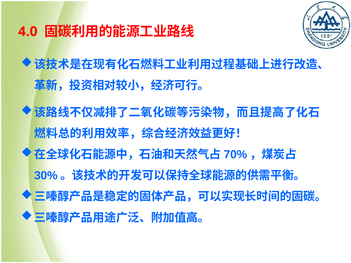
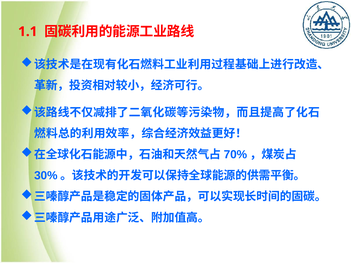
4.0: 4.0 -> 1.1 (28, 32)
